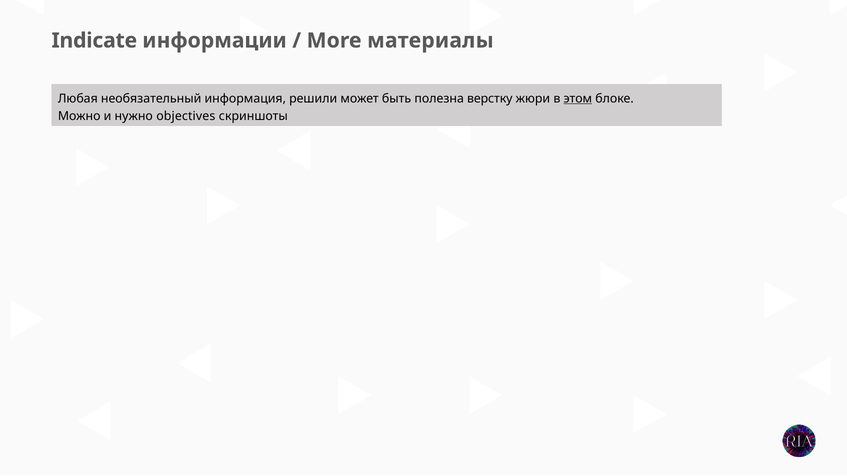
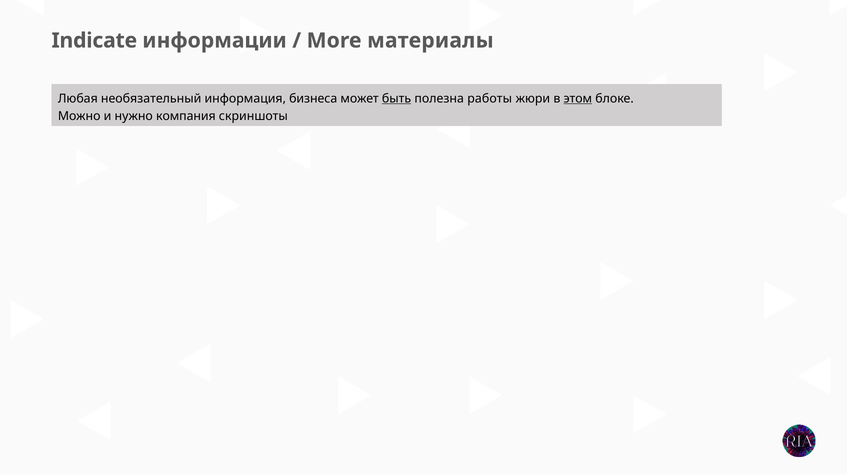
решили: решили -> бизнеса (313, 99)
быть underline: none -> present (397, 99)
верстку: верстку -> работы (490, 99)
objectives: objectives -> компания (186, 116)
